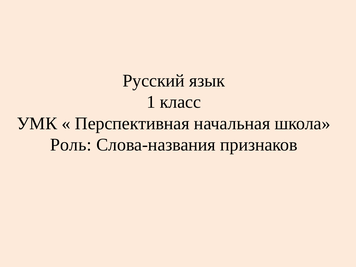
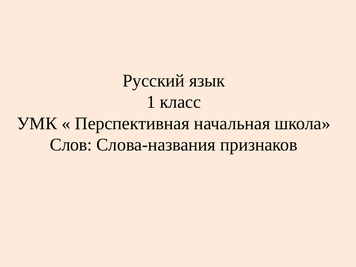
Роль: Роль -> Слов (71, 145)
